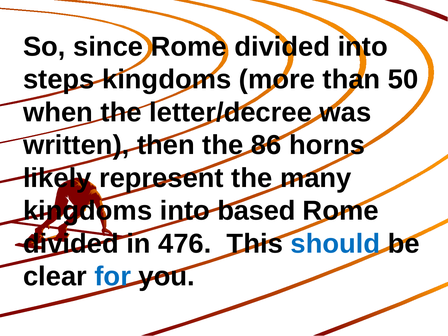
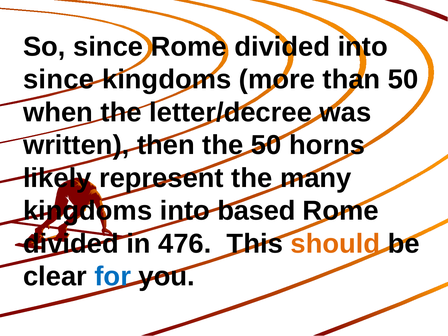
steps: steps -> since (59, 80)
the 86: 86 -> 50 (266, 145)
should colour: blue -> orange (335, 244)
